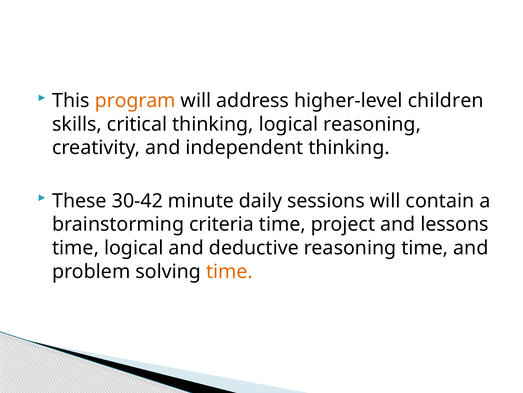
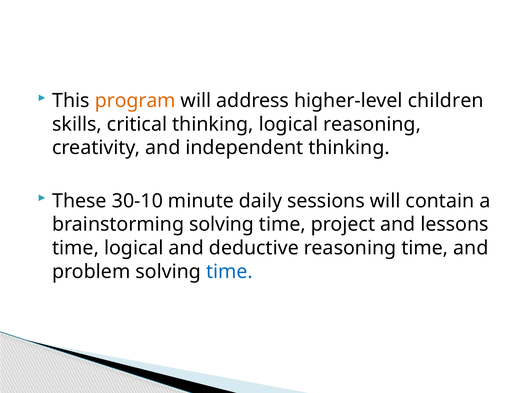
30-42: 30-42 -> 30-10 (137, 200)
brainstorming criteria: criteria -> solving (222, 224)
time colour: orange -> blue (229, 271)
